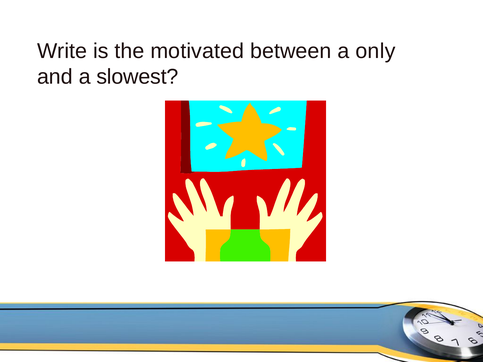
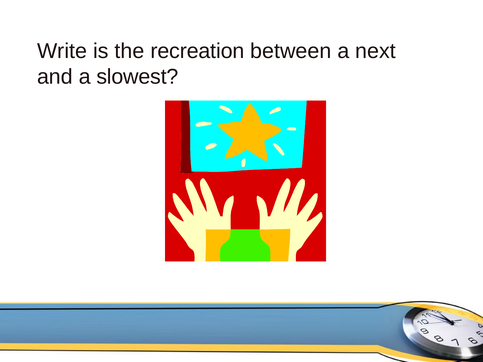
motivated: motivated -> recreation (197, 51)
only: only -> next (376, 51)
